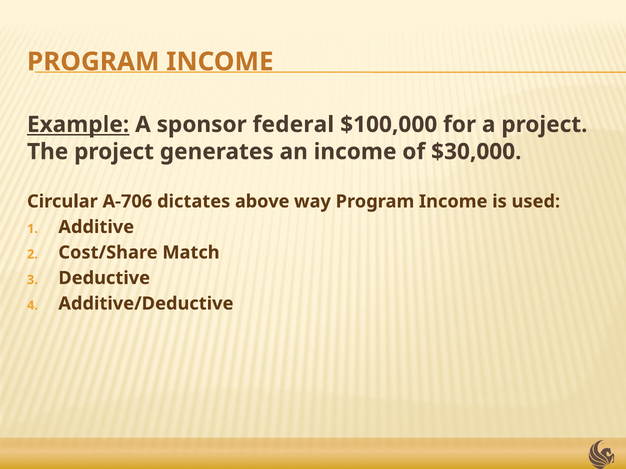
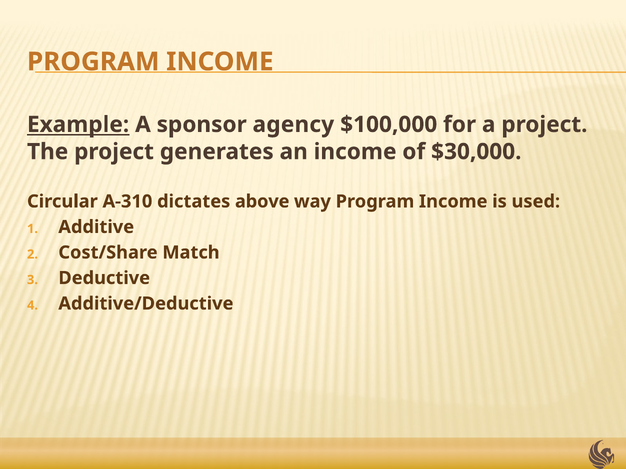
federal: federal -> agency (293, 125)
A-706: A-706 -> A-310 (127, 202)
